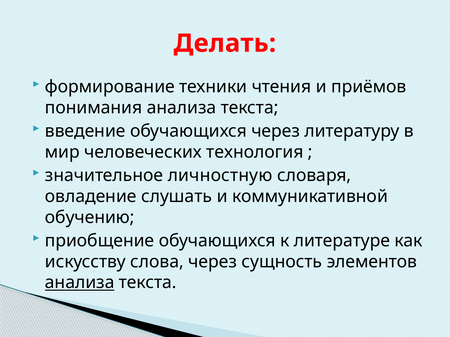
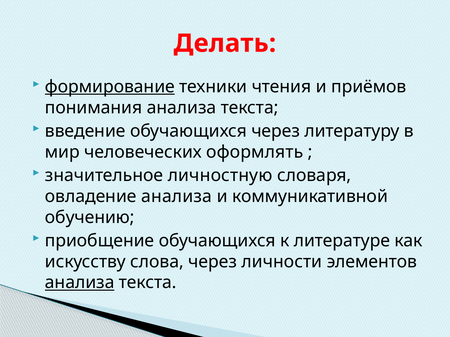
формирование underline: none -> present (110, 87)
технология: технология -> оформлять (255, 152)
овладение слушать: слушать -> анализа (177, 197)
сущность: сущность -> личности (282, 262)
